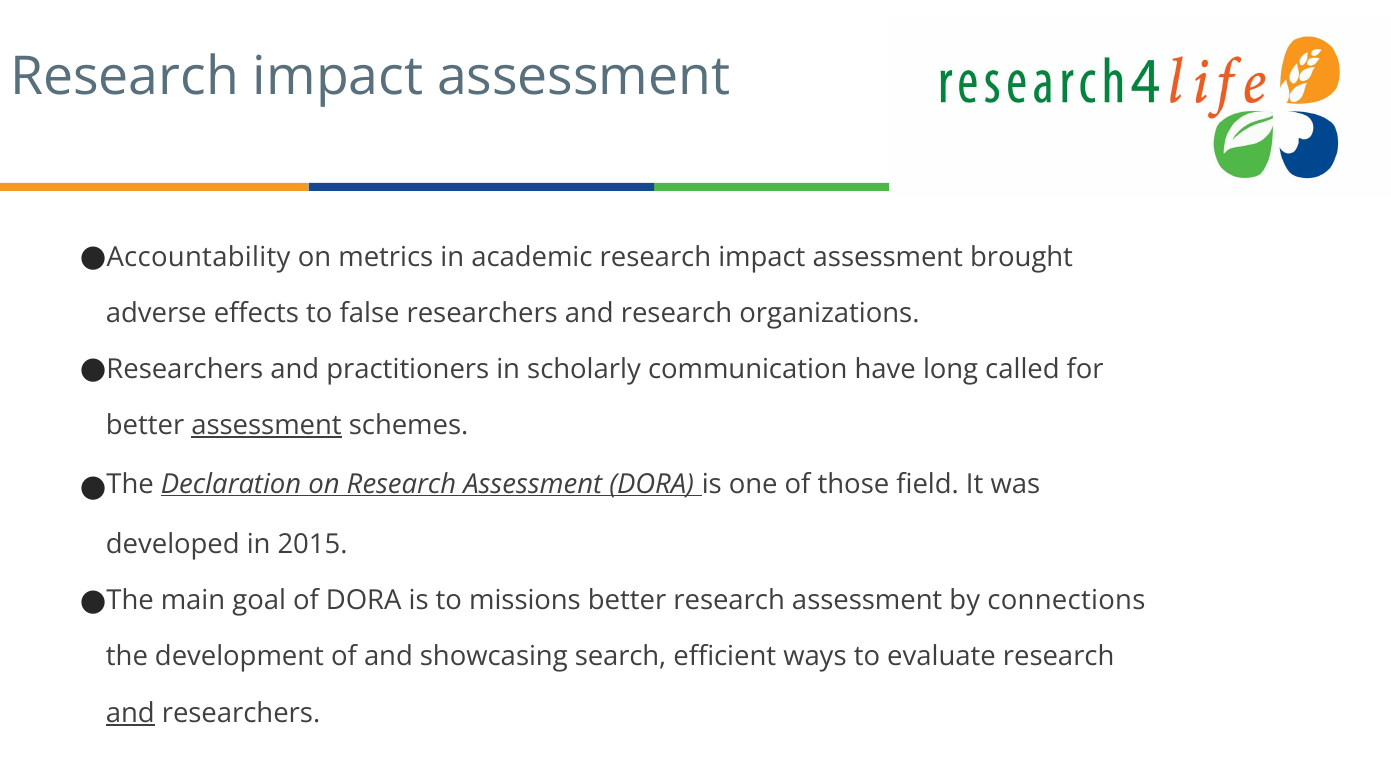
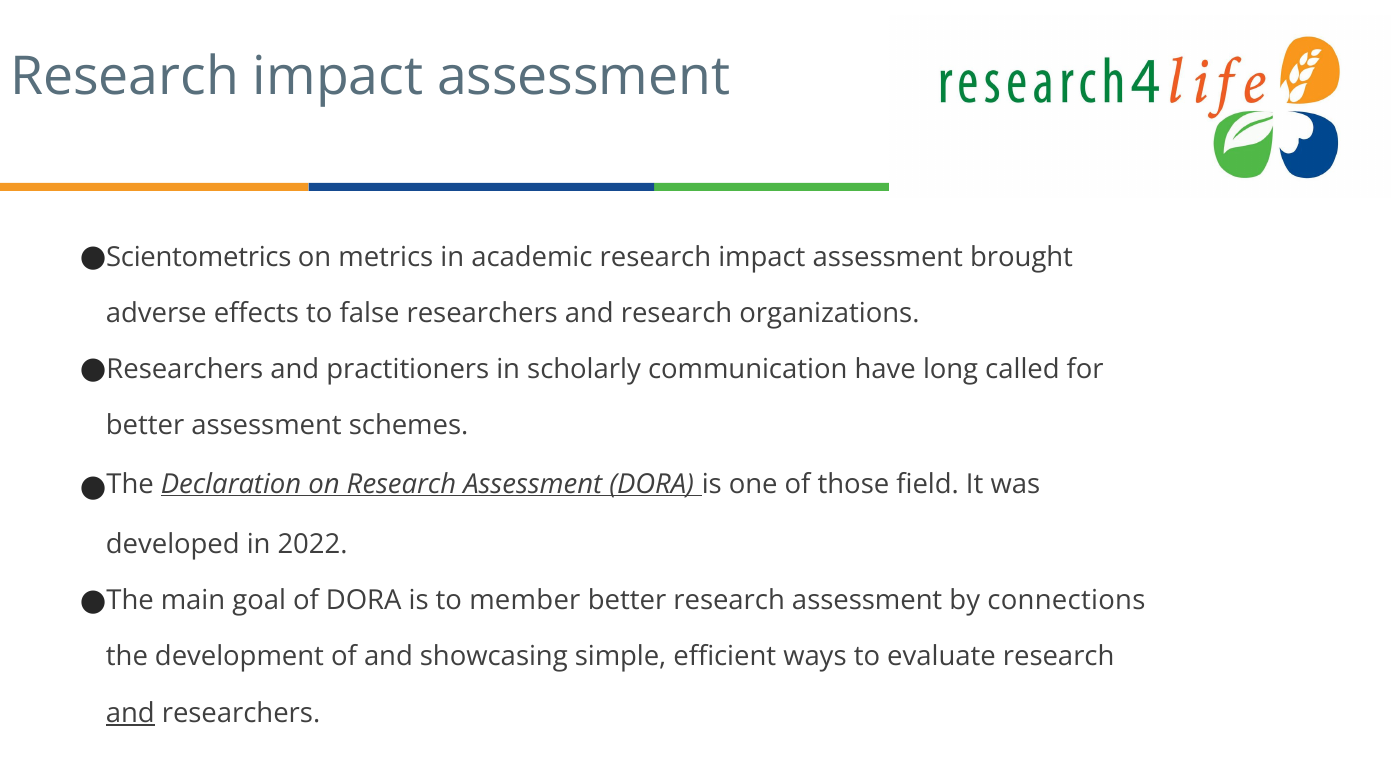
Accountability: Accountability -> Scientometrics (199, 257)
assessment underline: present -> none (267, 425)
2015: 2015 -> 2022 (313, 545)
missions: missions -> member (525, 601)
search: search -> simple (621, 657)
